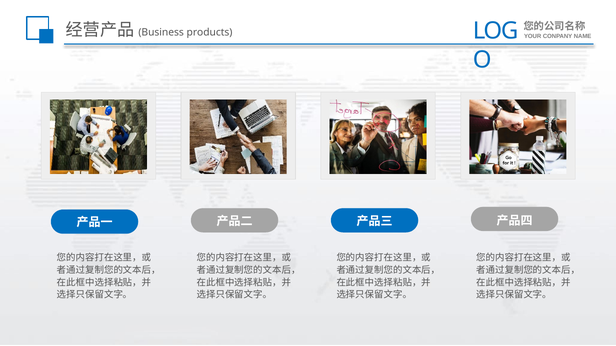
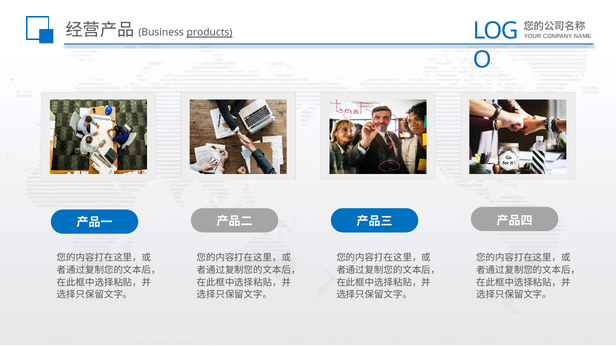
products underline: none -> present (210, 33)
